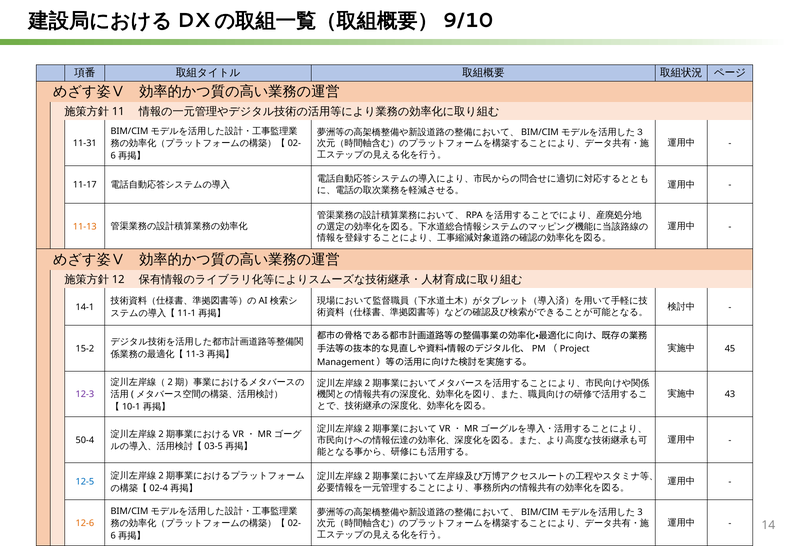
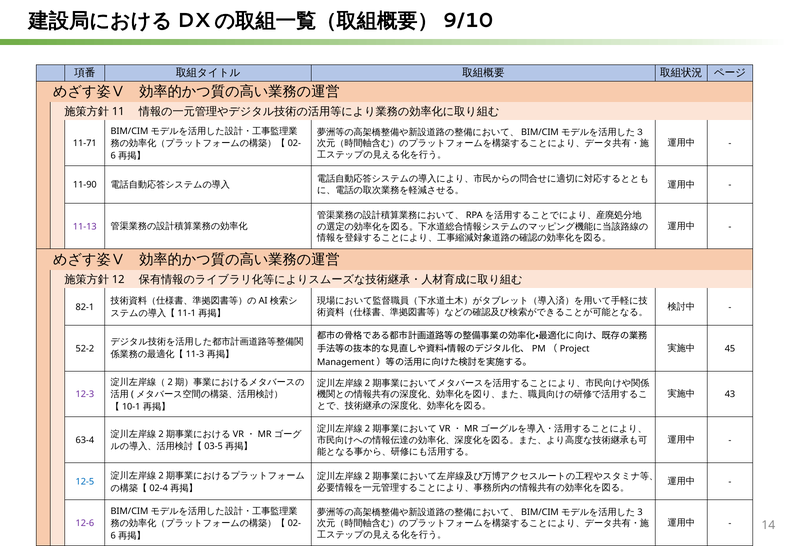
11-31: 11-31 -> 11-71 (85, 143)
11-17: 11-17 -> 11-90 (85, 185)
11-13 colour: orange -> purple (85, 227)
14-1: 14-1 -> 82-1 (85, 307)
15-2: 15-2 -> 52-2 (85, 349)
50-4: 50-4 -> 63-4 (85, 440)
12-6 colour: orange -> purple (85, 524)
